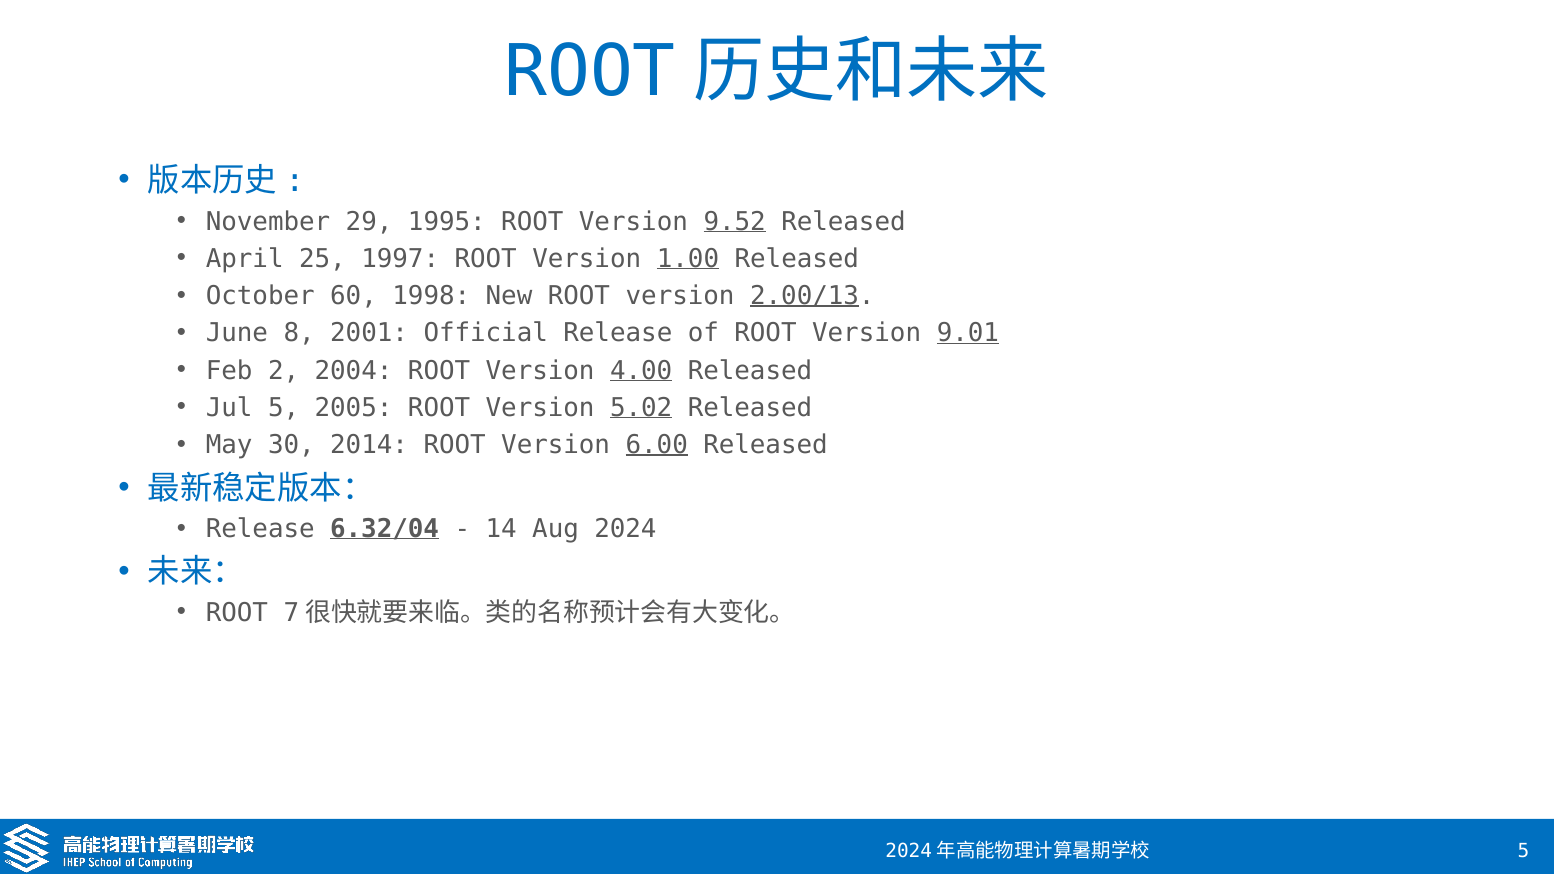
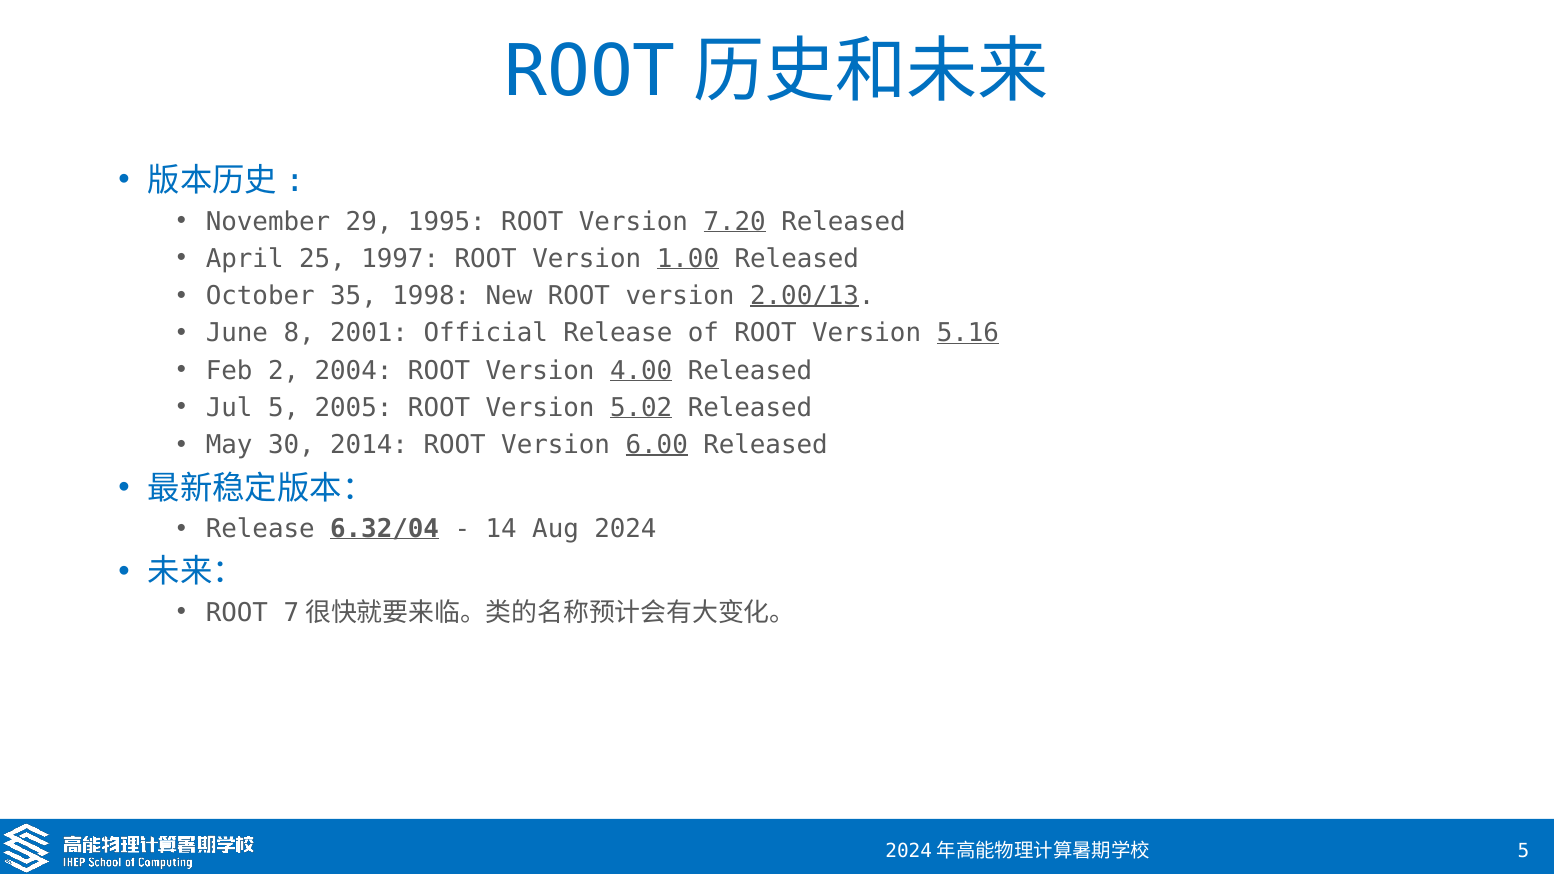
9.52: 9.52 -> 7.20 (735, 222)
60: 60 -> 35 (354, 296)
9.01: 9.01 -> 5.16 (968, 333)
